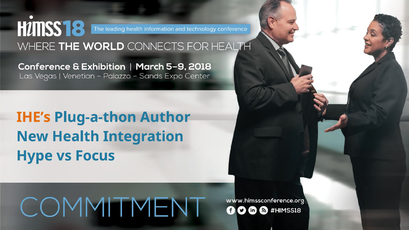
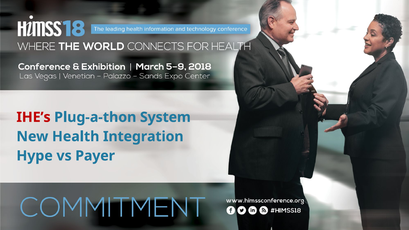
IHE’s colour: orange -> red (34, 117)
Author: Author -> System (165, 117)
Focus: Focus -> Payer (95, 156)
